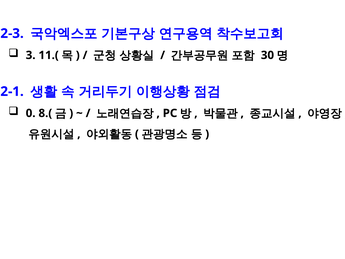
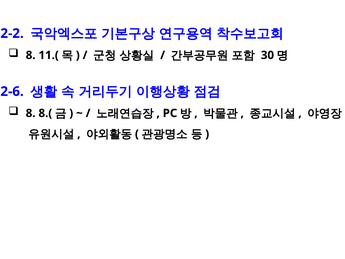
2-3: 2-3 -> 2-2 (12, 33)
3: 3 -> 8 (31, 55)
2-1: 2-1 -> 2-6 (12, 91)
0: 0 -> 8 (31, 113)
